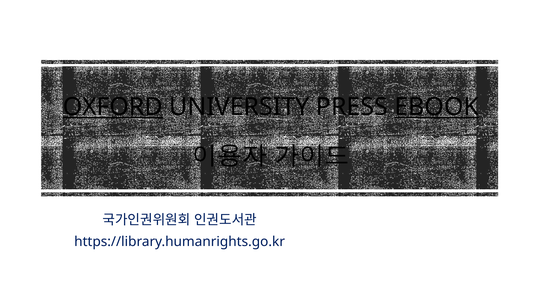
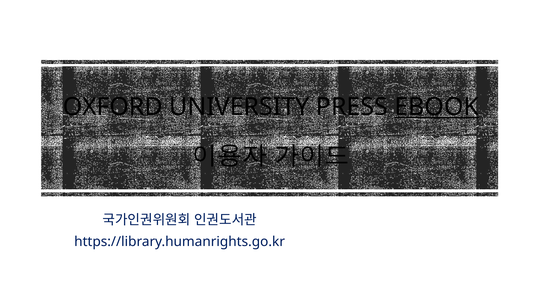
OXFORD underline: present -> none (113, 107)
